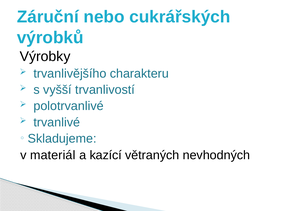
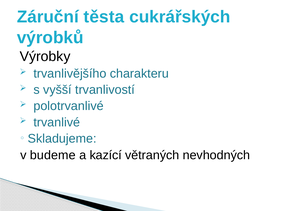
nebo: nebo -> těsta (104, 17)
materiál: materiál -> budeme (53, 155)
